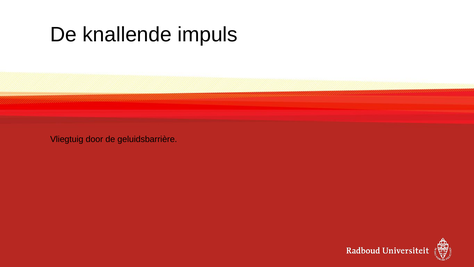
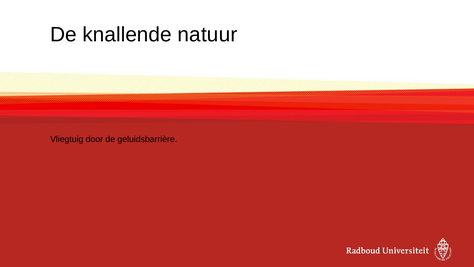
impuls: impuls -> natuur (207, 35)
